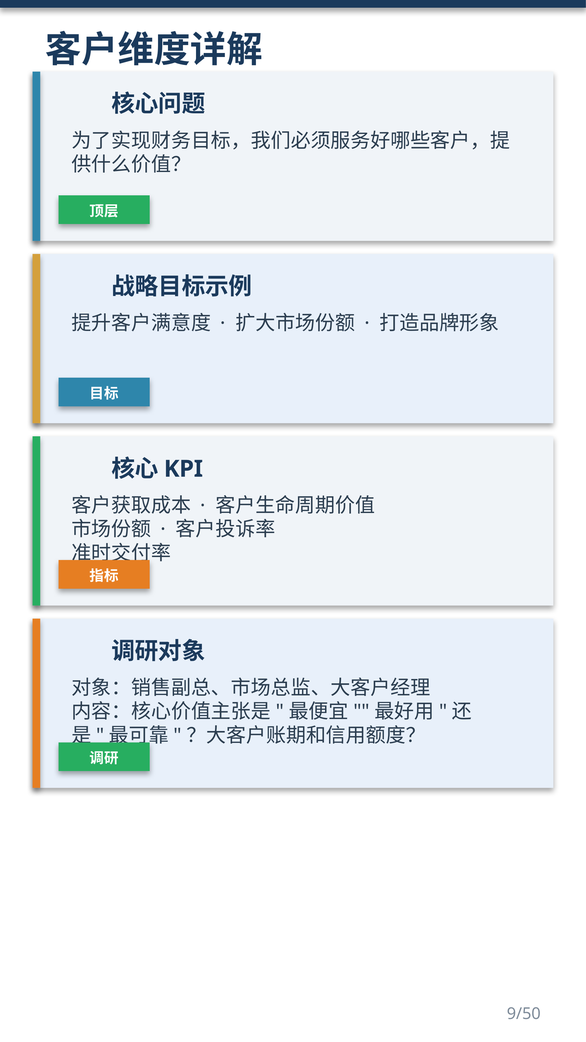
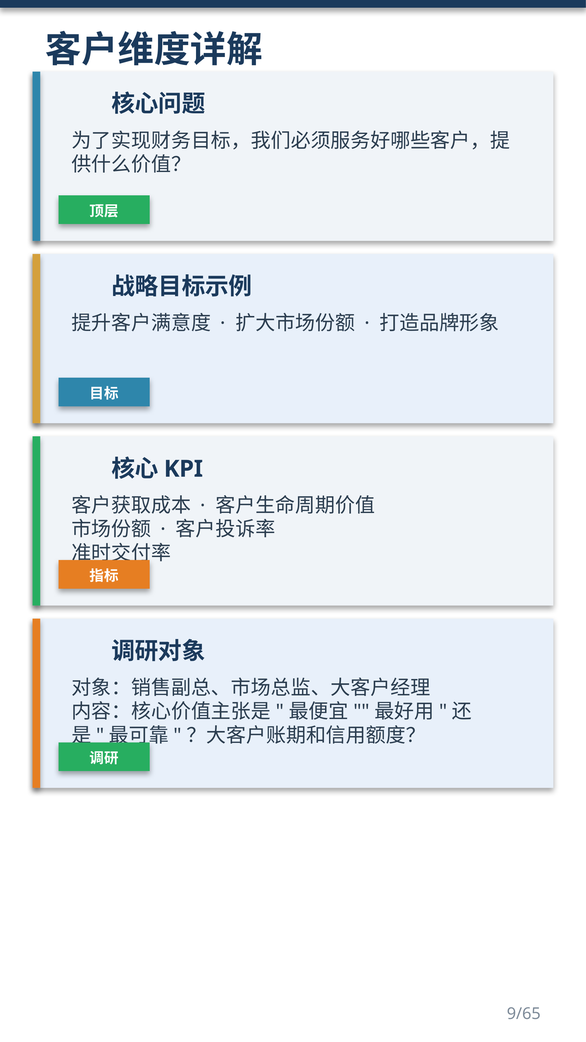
9/50: 9/50 -> 9/65 (524, 1013)
